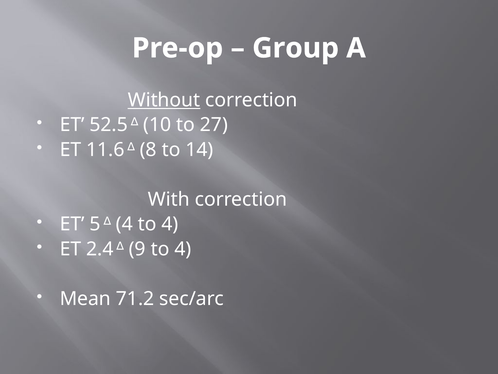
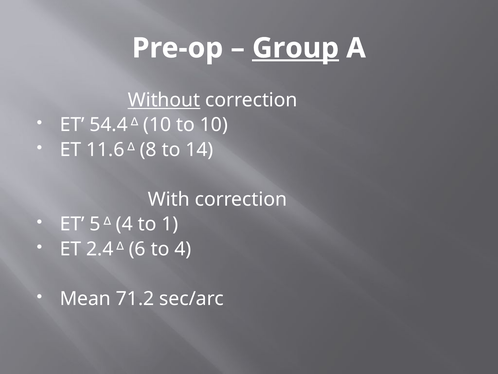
Group underline: none -> present (296, 48)
52.5: 52.5 -> 54.4 (109, 125)
to 27: 27 -> 10 (214, 125)
4 to 4: 4 -> 1 (170, 224)
9: 9 -> 6 (137, 249)
